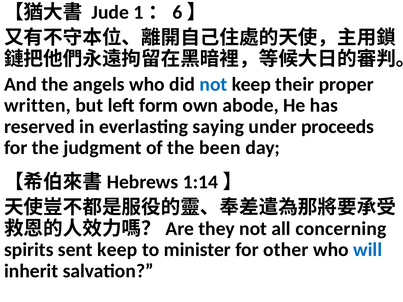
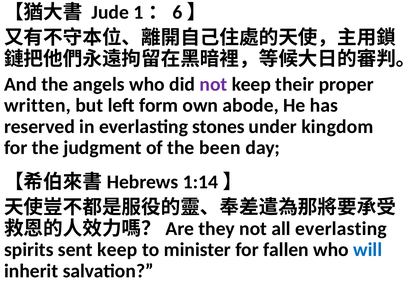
not colour: blue -> purple (213, 84)
saying: saying -> stones (218, 127)
proceeds: proceeds -> kingdom (337, 127)
all concerning: concerning -> everlasting (341, 229)
other: other -> fallen (286, 250)
